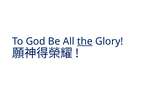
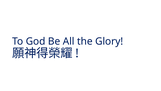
the underline: present -> none (85, 41)
